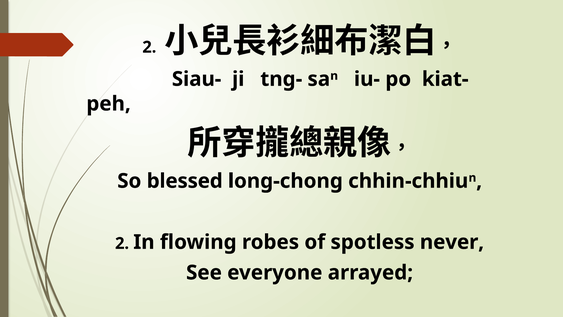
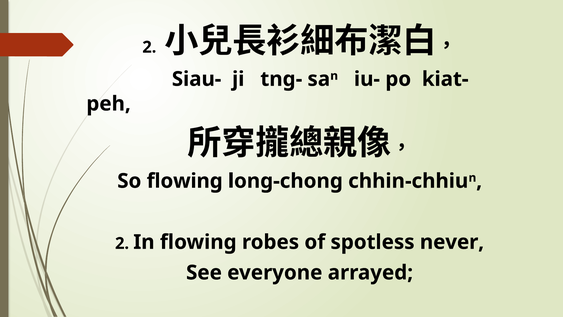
So blessed: blessed -> flowing (185, 181)
